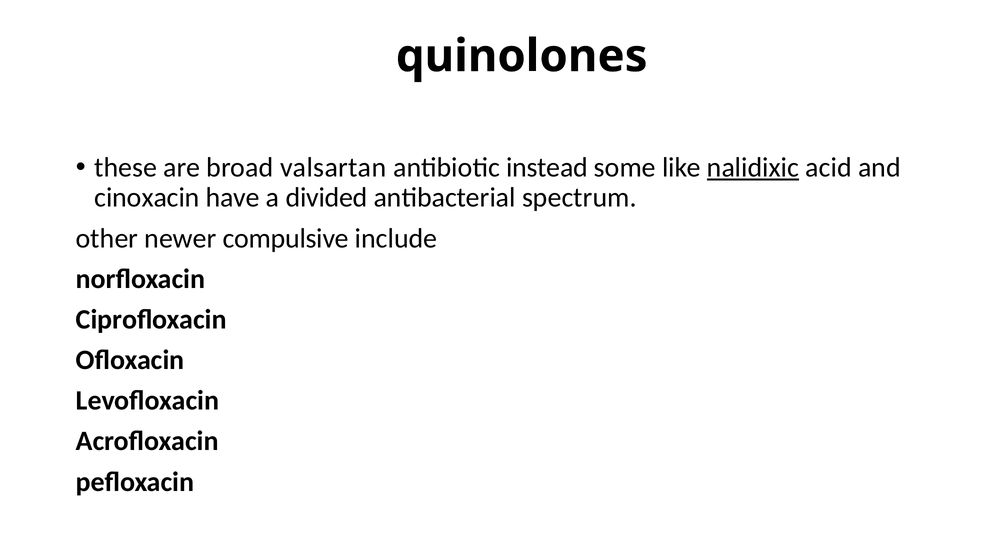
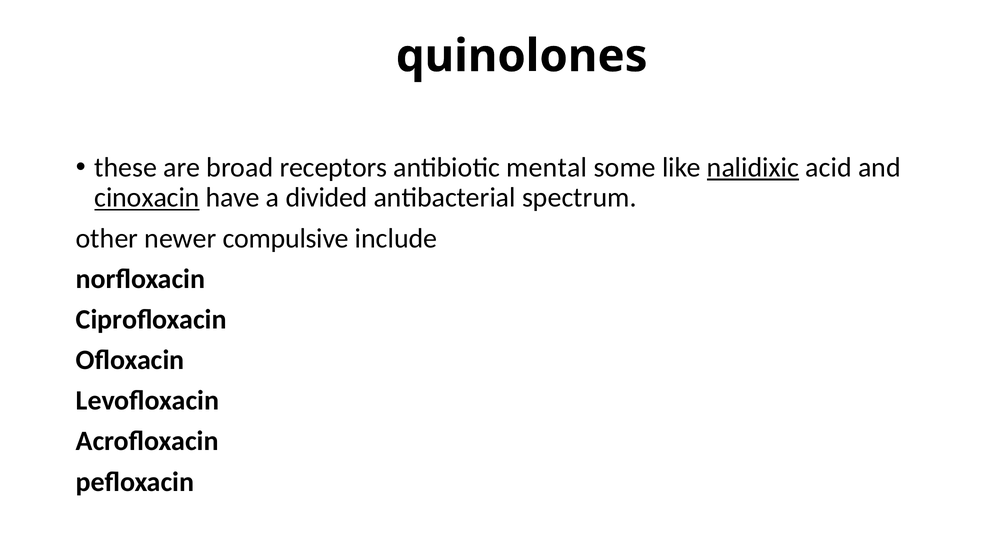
valsartan: valsartan -> receptors (333, 168)
instead: instead -> mental (547, 168)
cinoxacin underline: none -> present (147, 198)
